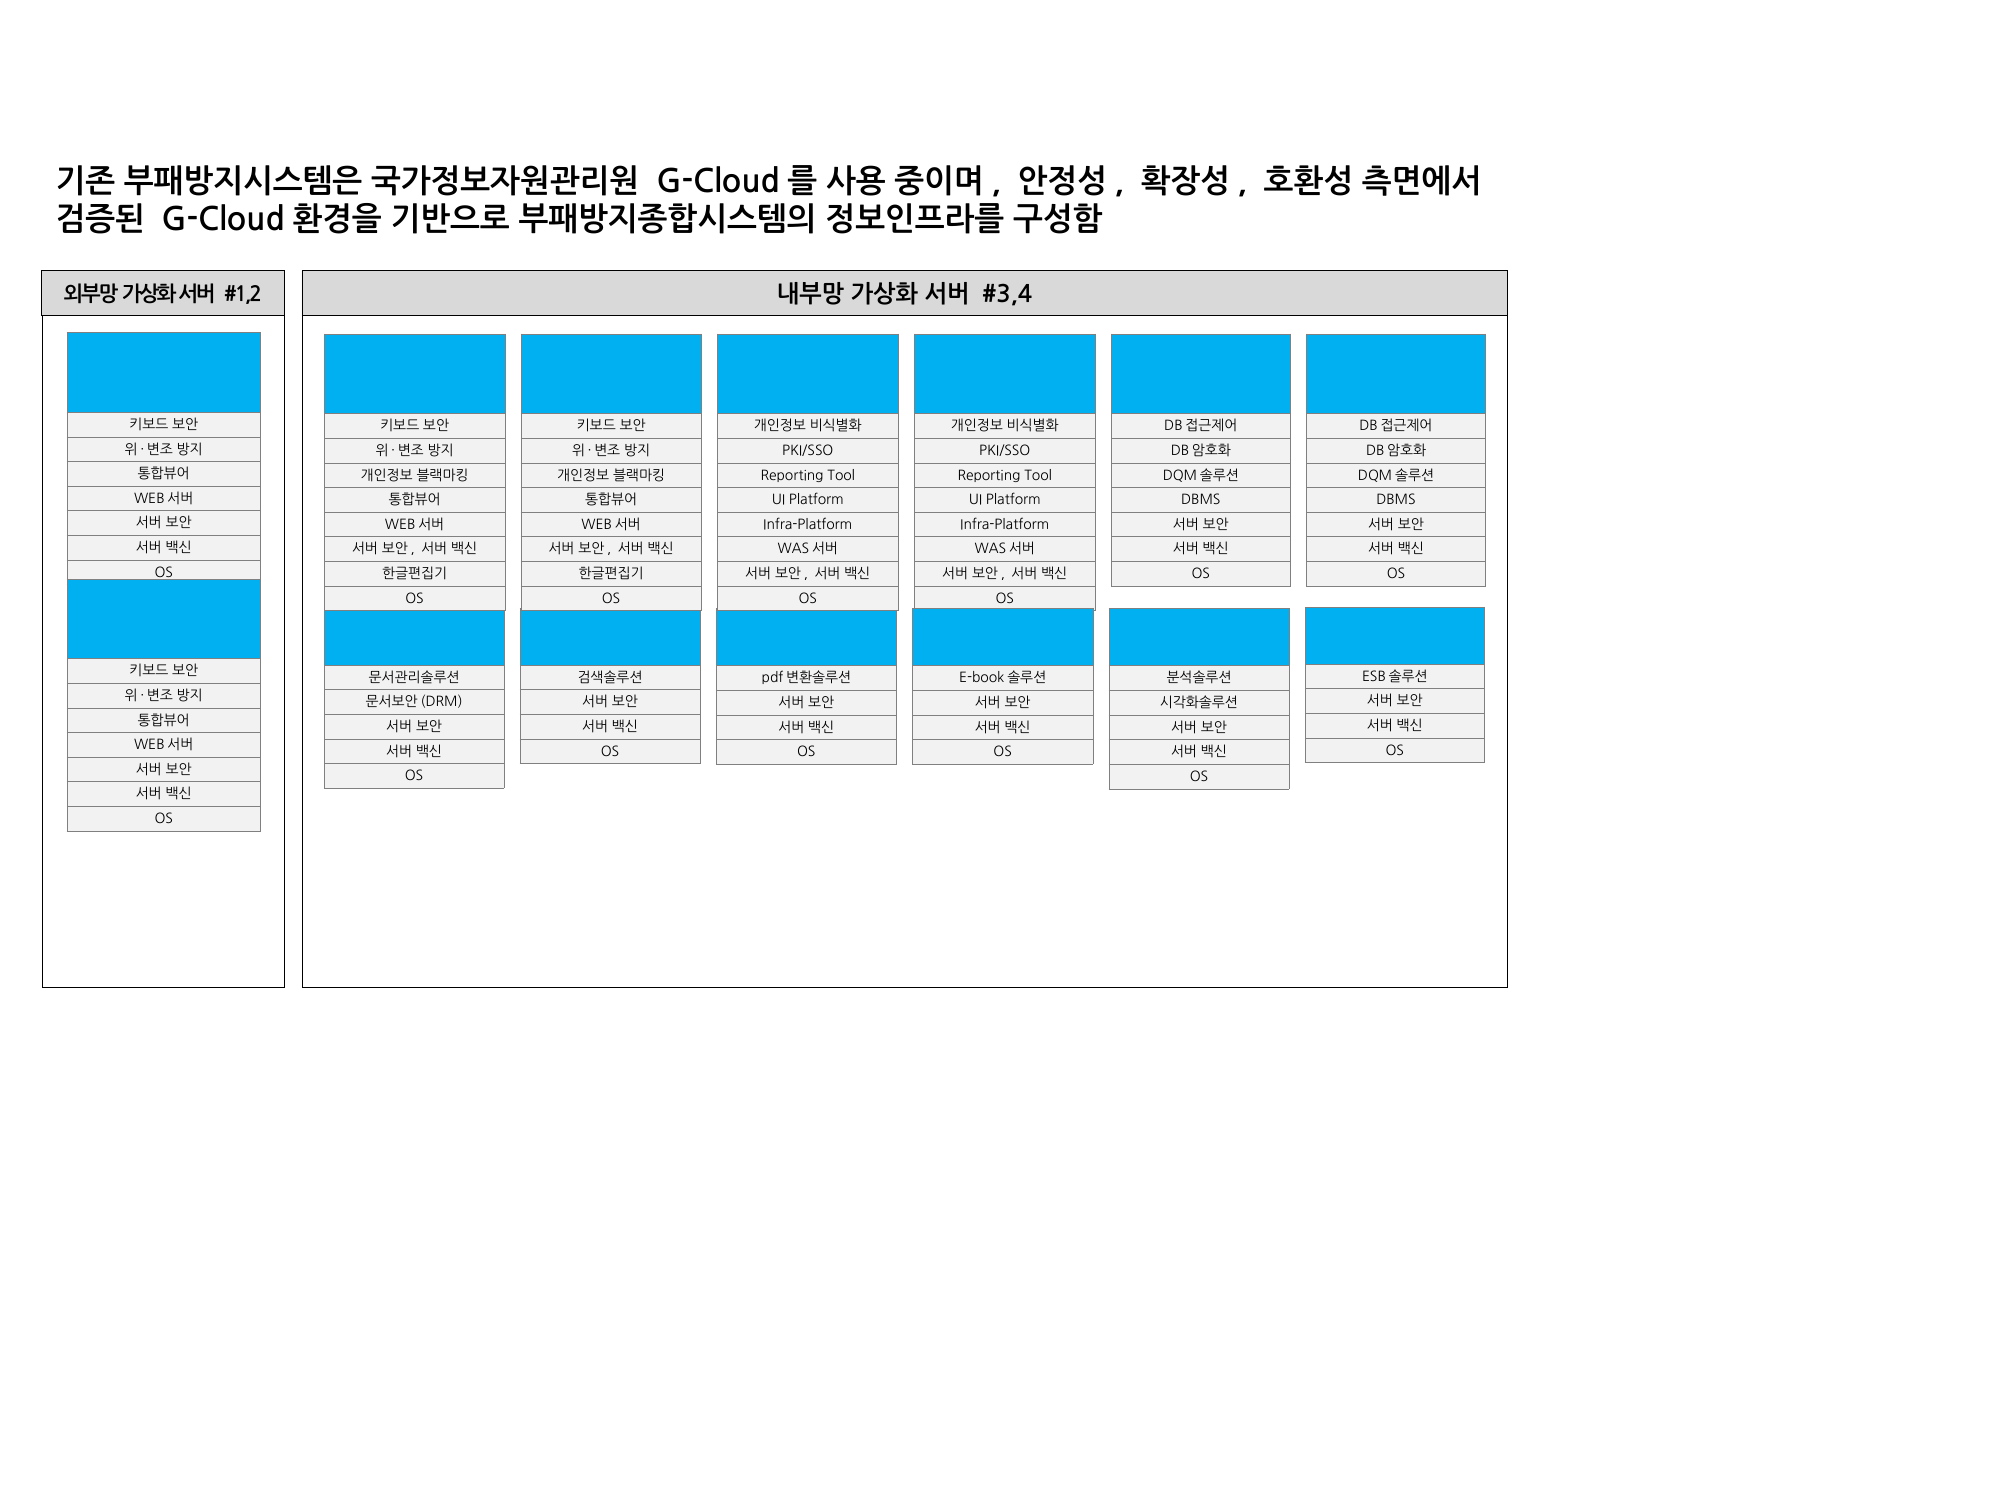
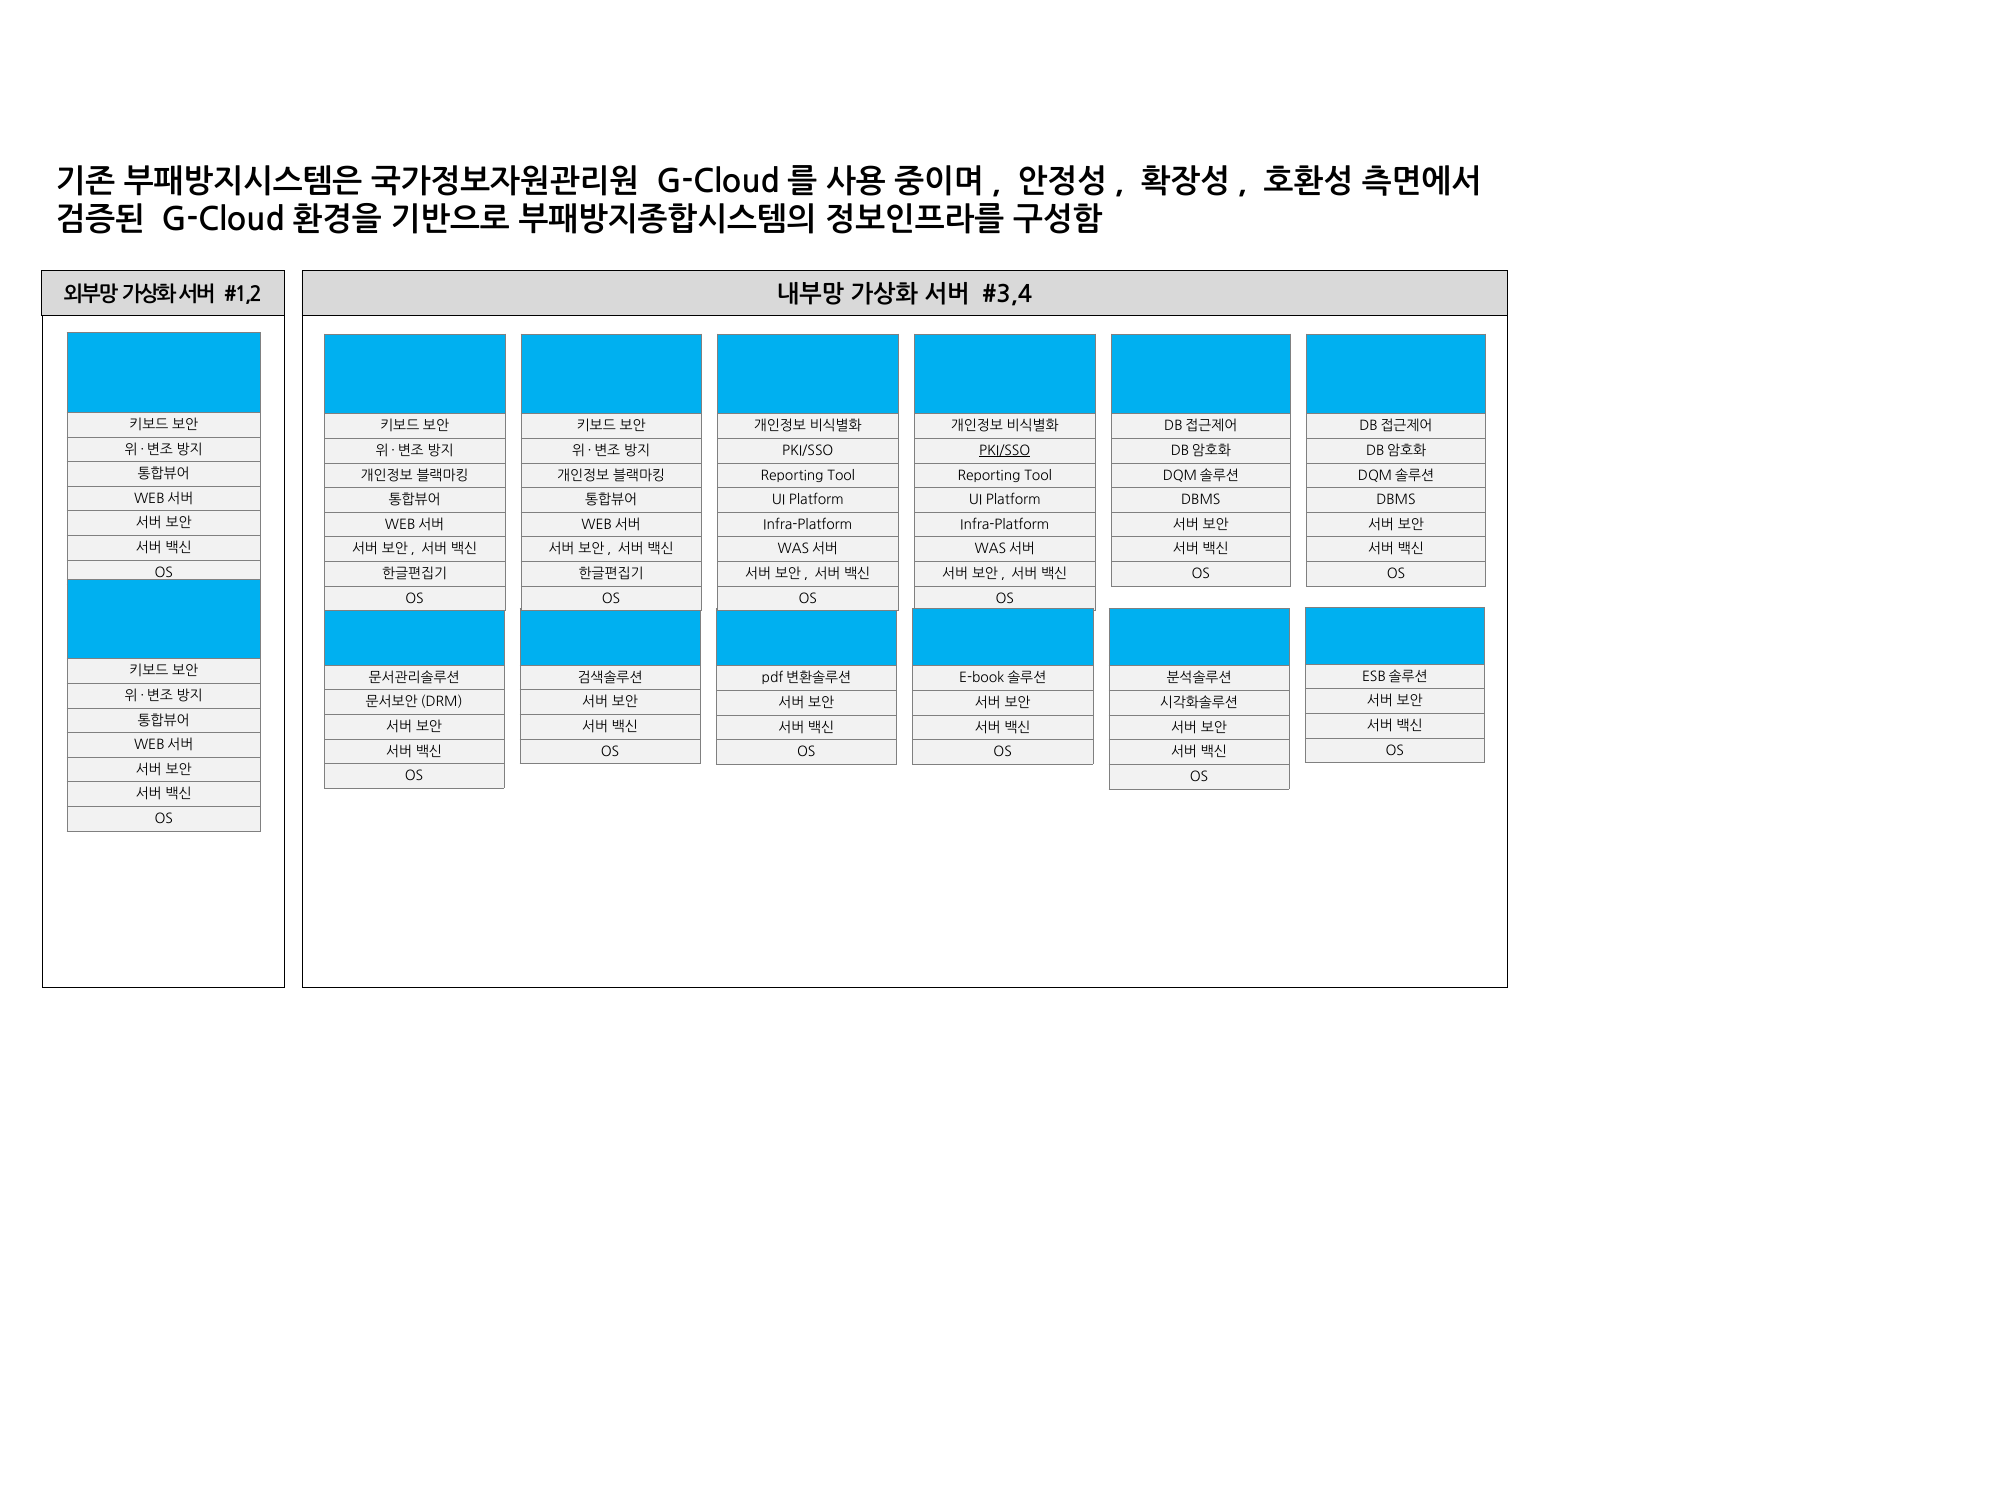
PKI/SSO underline: none -> present (1005, 451)
